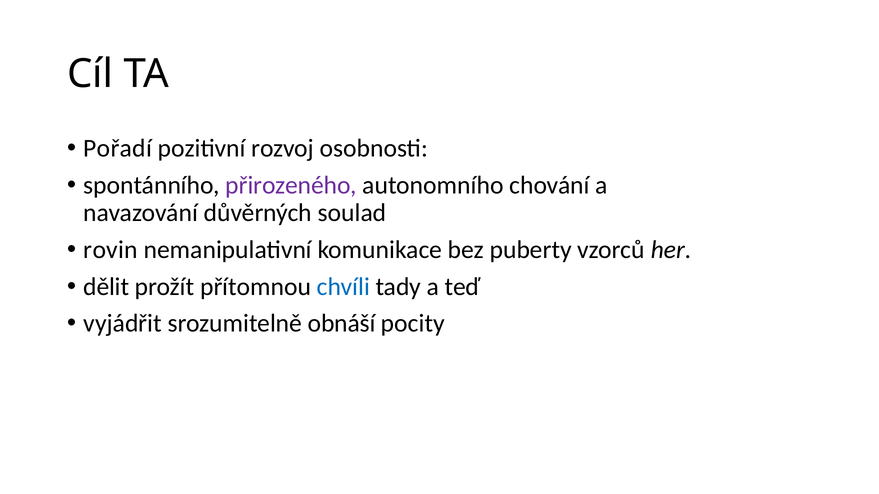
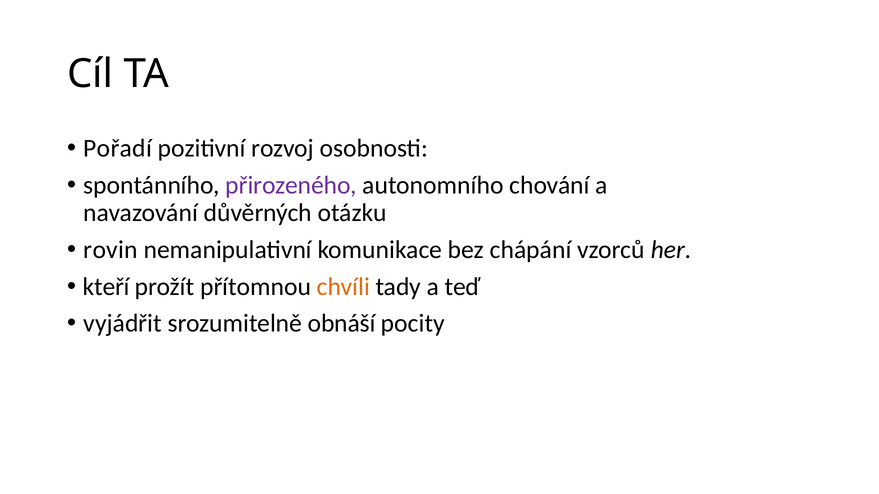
soulad: soulad -> otázku (352, 213)
puberty: puberty -> chápání (531, 250)
dělit: dělit -> kteří (106, 287)
chvíli colour: blue -> orange (343, 287)
